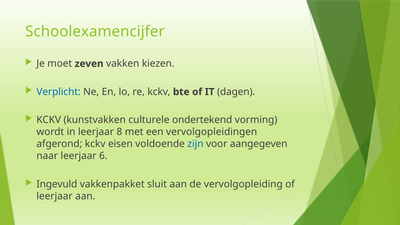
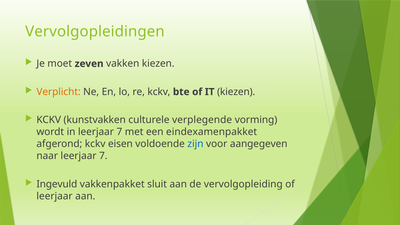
Schoolexamencijfer: Schoolexamencijfer -> Vervolgopleidingen (95, 32)
Verplicht colour: blue -> orange (59, 92)
IT dagen: dagen -> kiezen (236, 92)
ondertekend: ondertekend -> verplegende (202, 120)
in leerjaar 8: 8 -> 7 (119, 132)
vervolgopleidingen: vervolgopleidingen -> eindexamenpakket (212, 132)
naar leerjaar 6: 6 -> 7 (103, 156)
